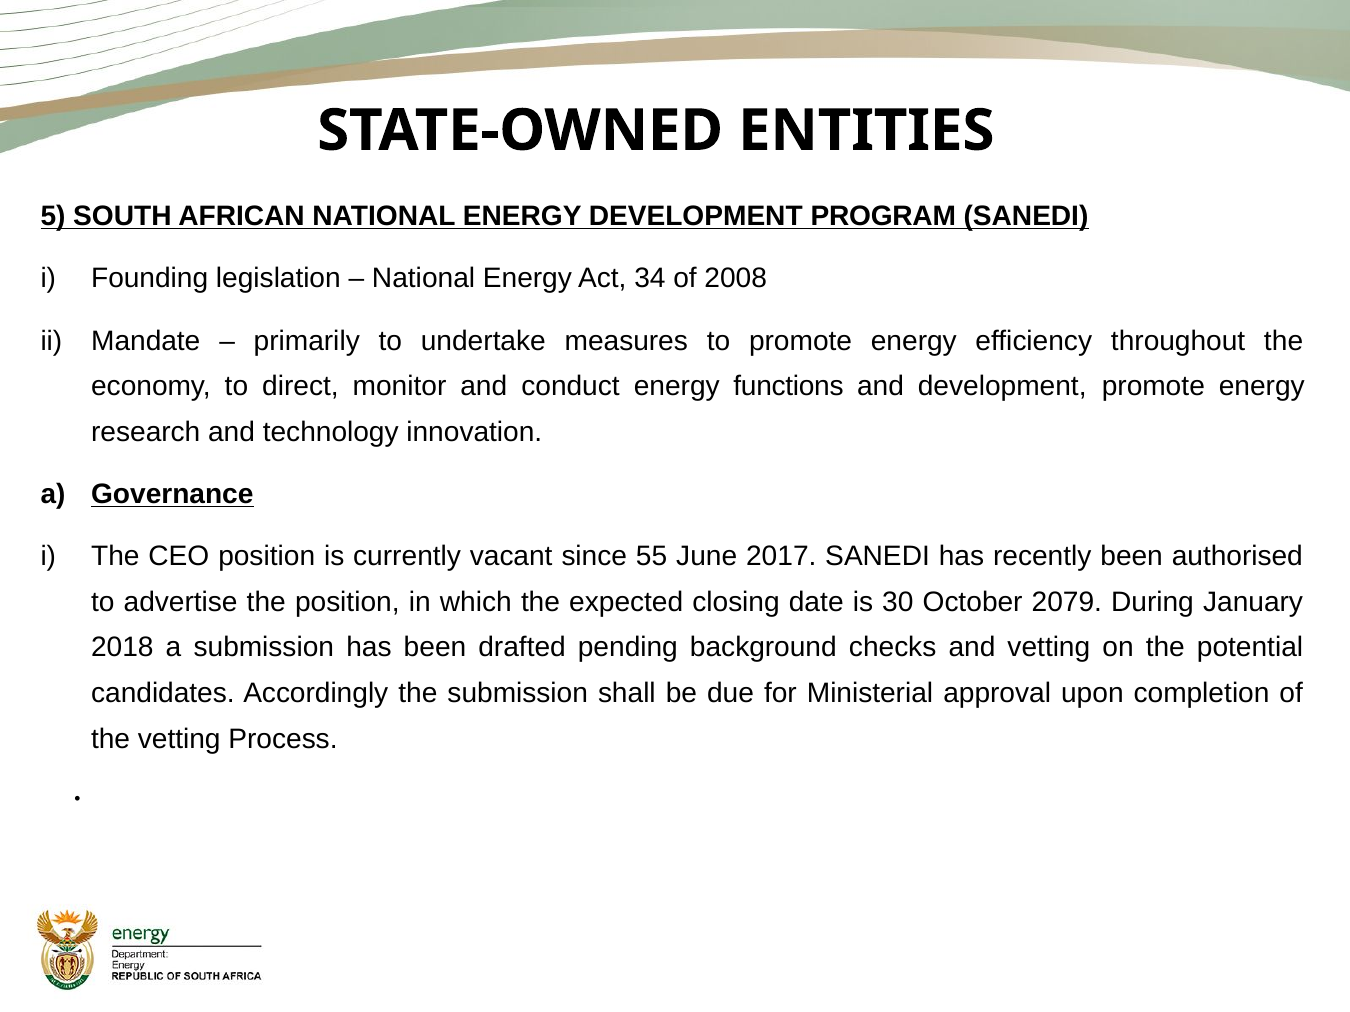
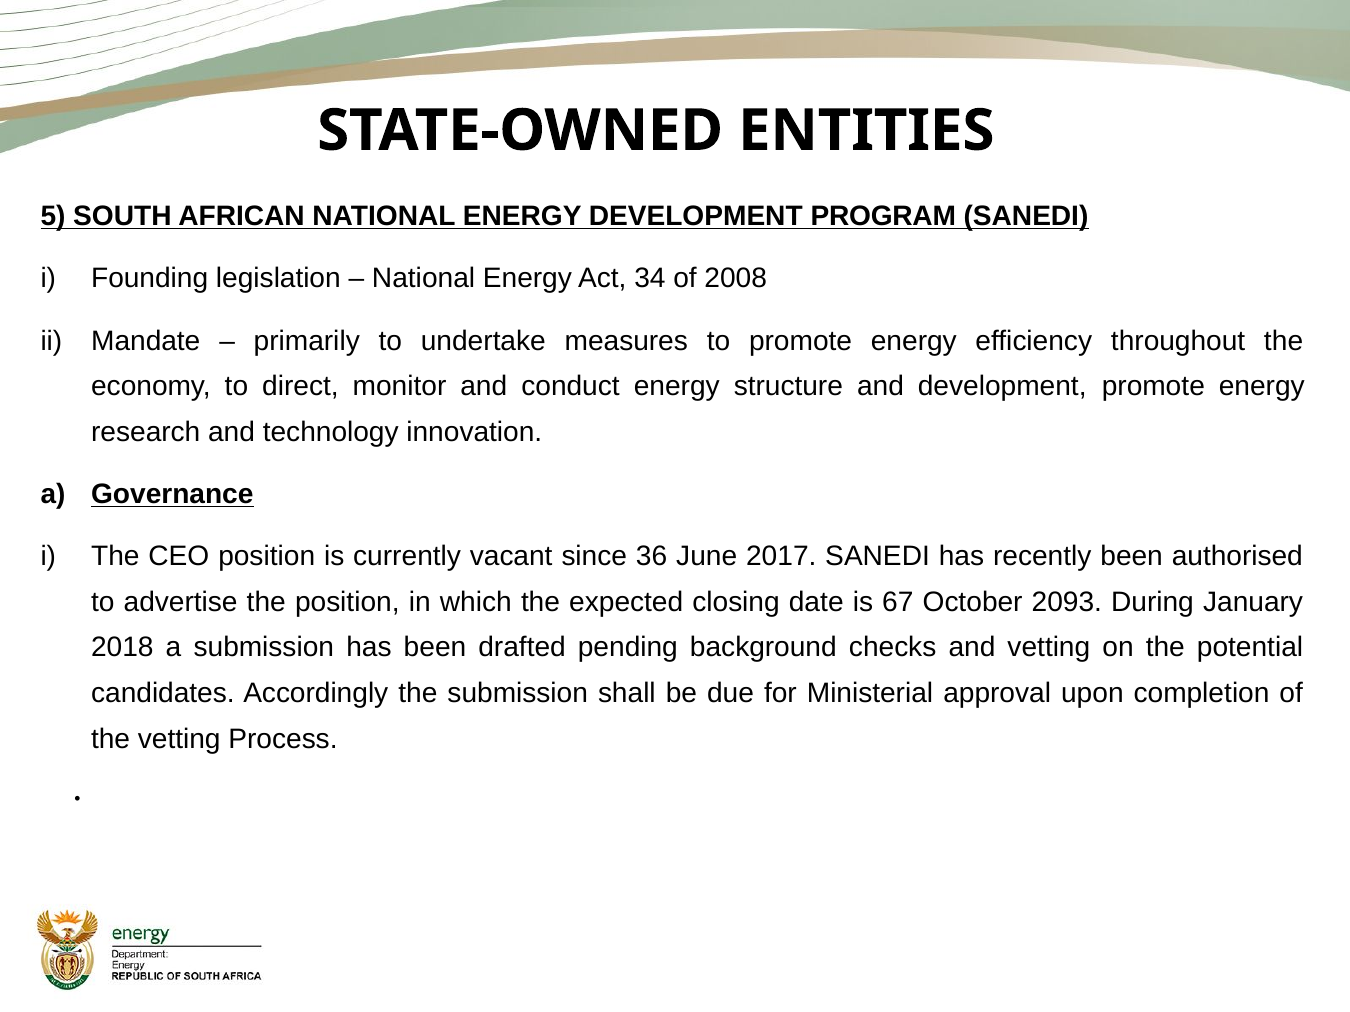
functions: functions -> structure (788, 387)
55: 55 -> 36 (652, 557)
30: 30 -> 67 (898, 602)
2079: 2079 -> 2093 (1067, 602)
